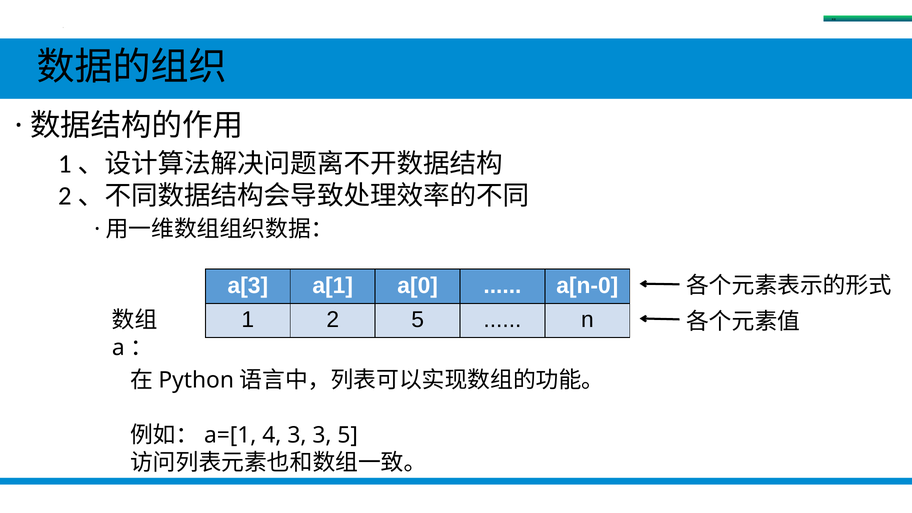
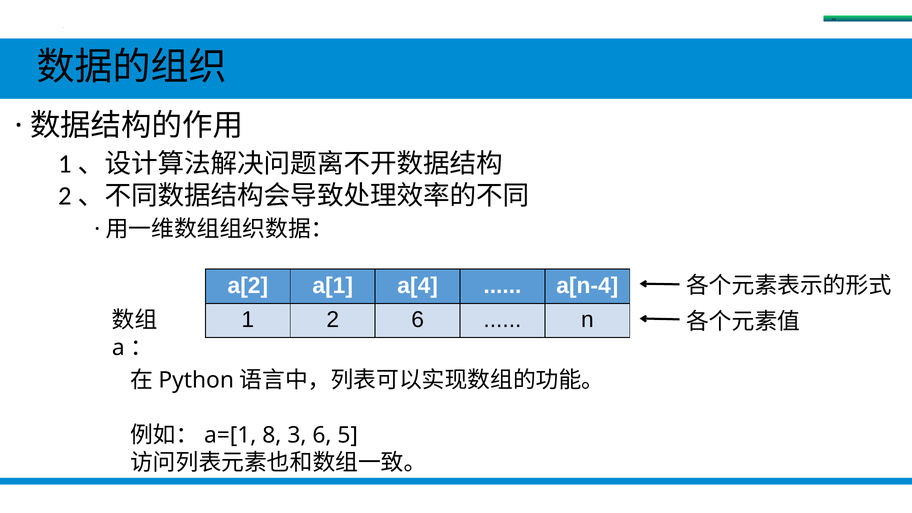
a[3: a[3 -> a[2 (248, 286)
a[0: a[0 -> a[4 (418, 286)
a[n-0: a[n-0 -> a[n-4 (587, 286)
2 5: 5 -> 6 (418, 320)
4: 4 -> 8 (272, 435)
3 3: 3 -> 6 (322, 435)
